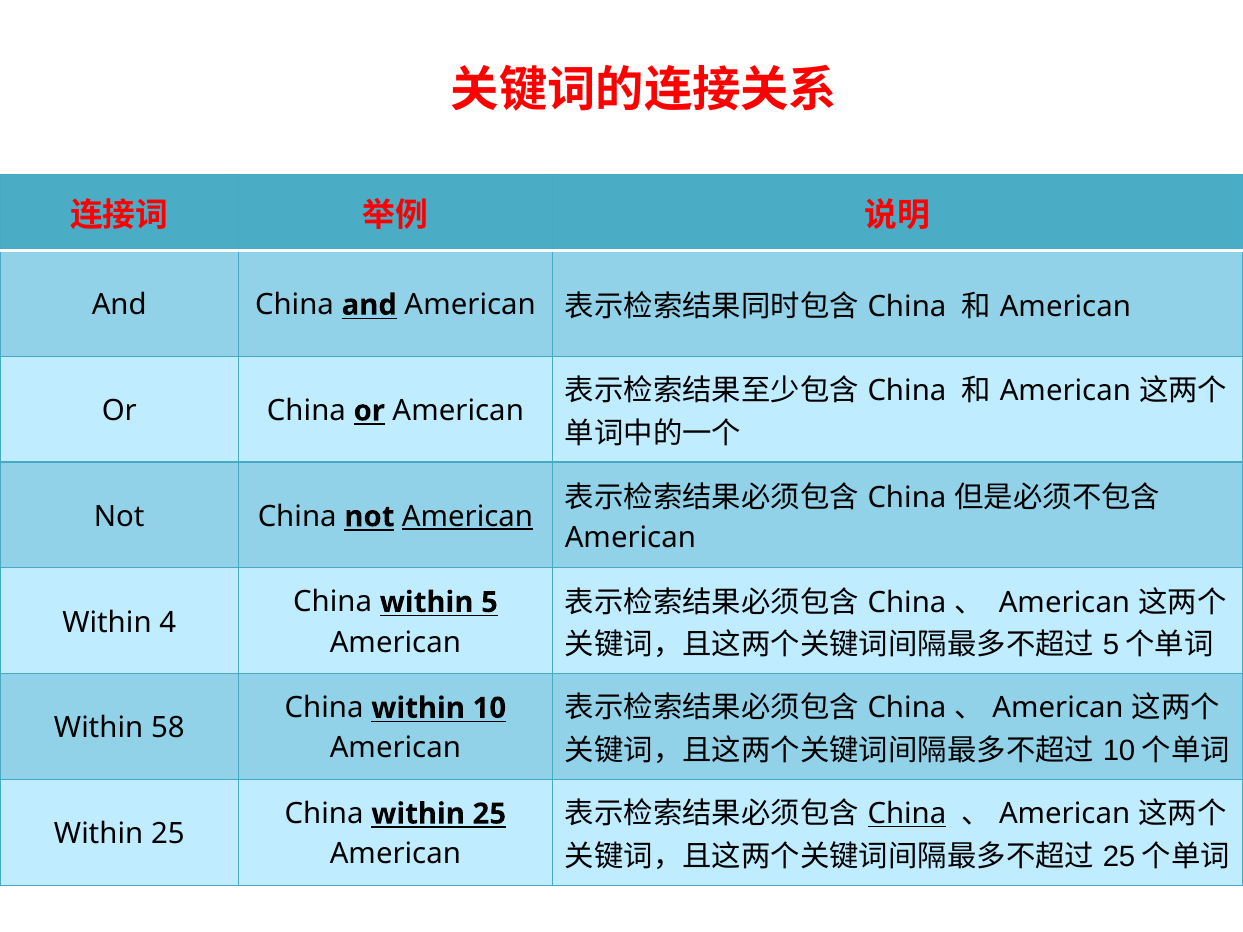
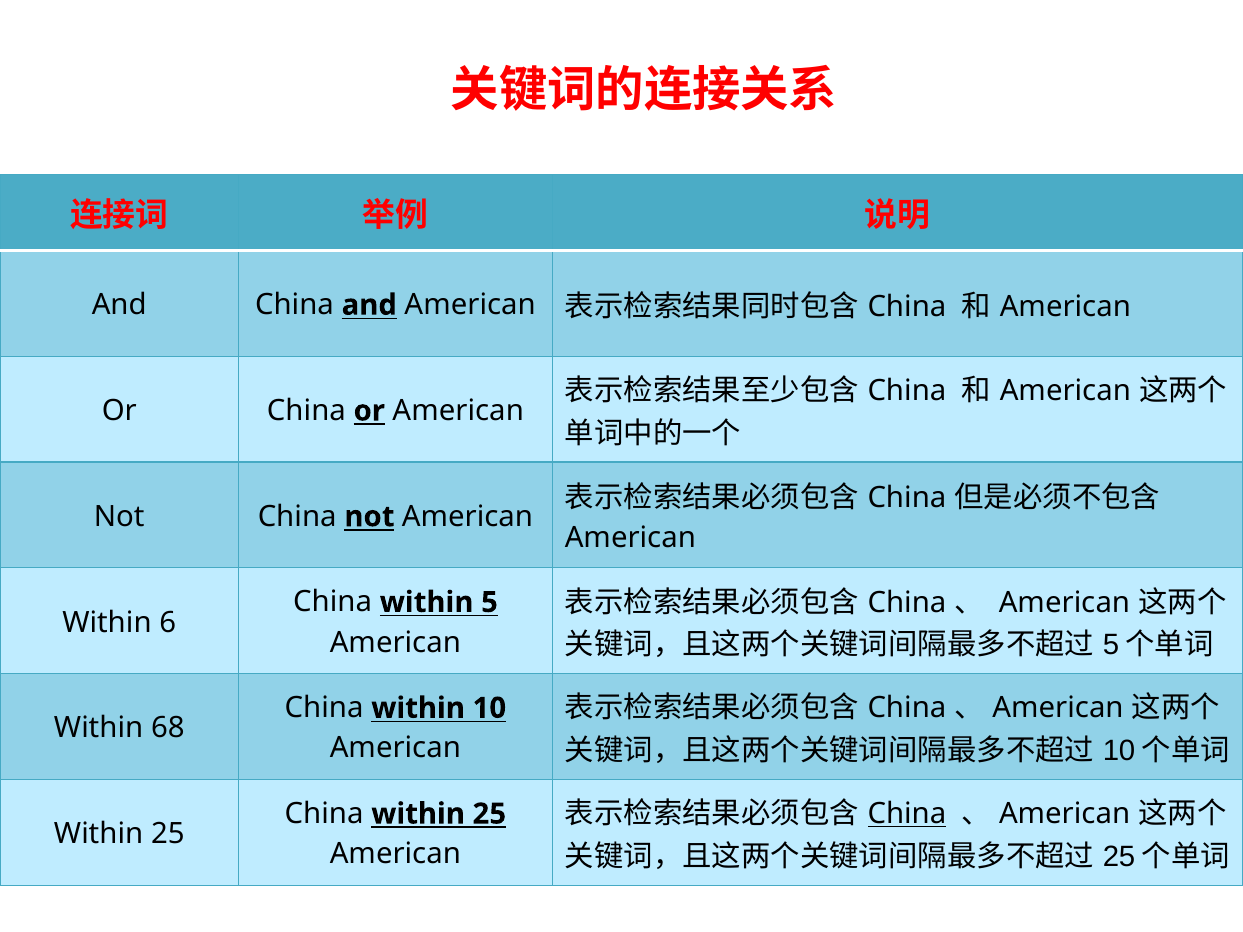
American underline: present -> none (468, 517)
4: 4 -> 6 (168, 623)
58: 58 -> 68 (168, 728)
